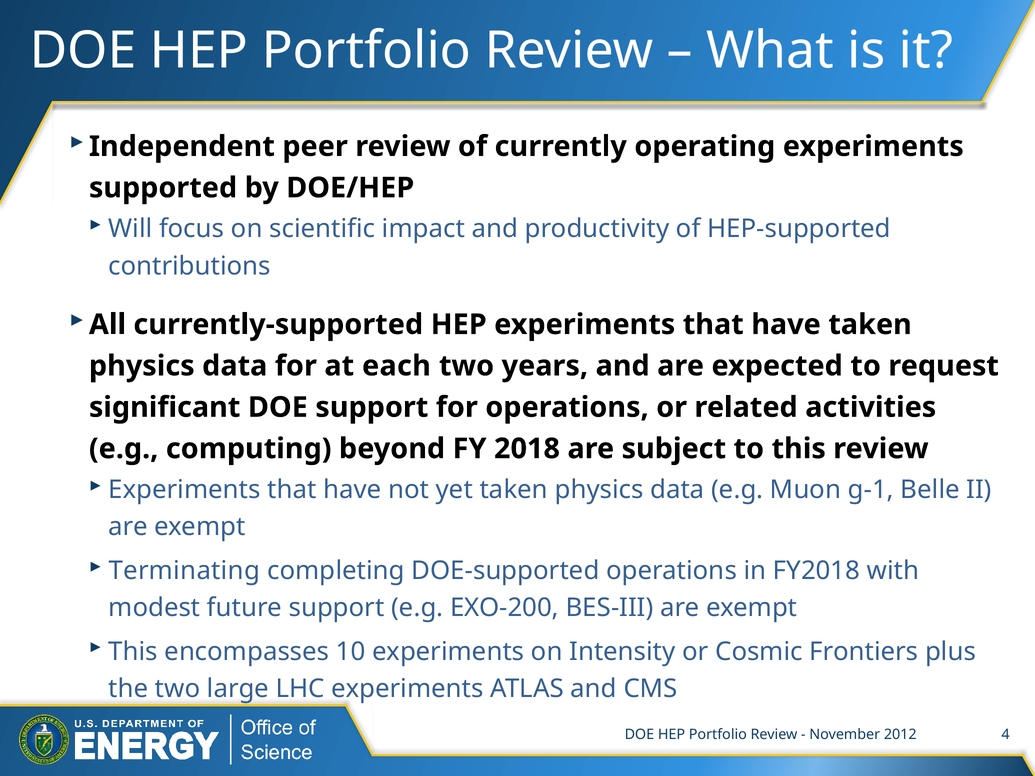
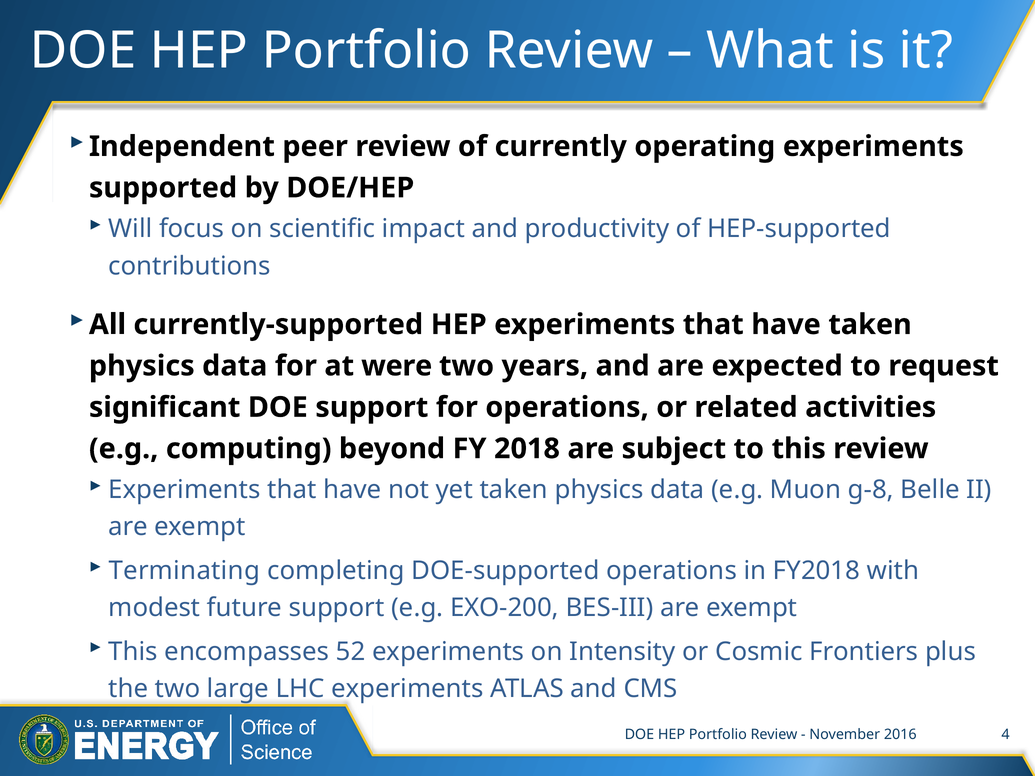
each: each -> were (397, 366)
g-1: g-1 -> g-8 (871, 490)
10: 10 -> 52 (351, 652)
2012: 2012 -> 2016 (900, 735)
